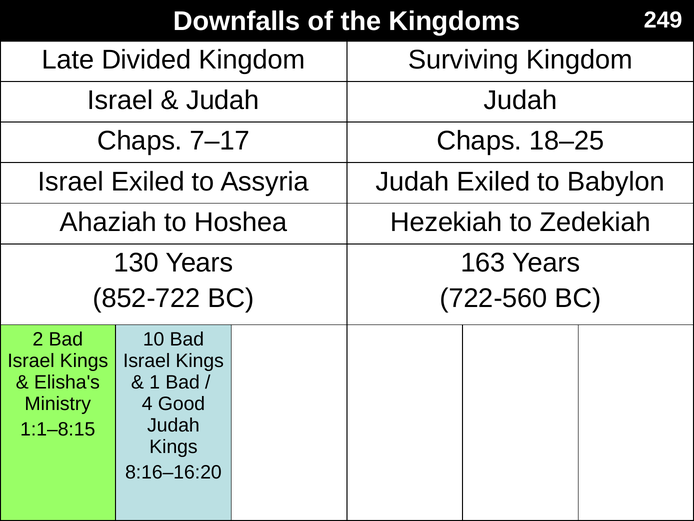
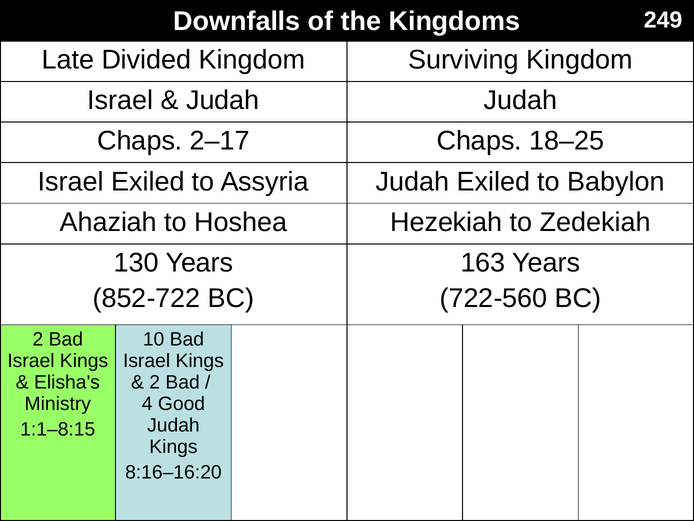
7–17: 7–17 -> 2–17 (220, 141)
1: 1 -> 2 (155, 382)
